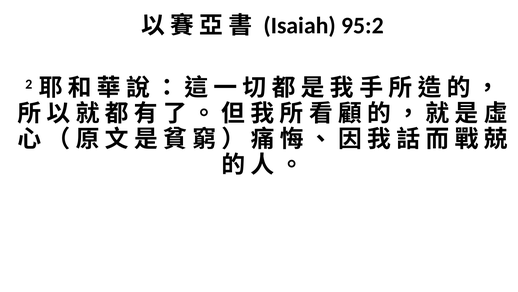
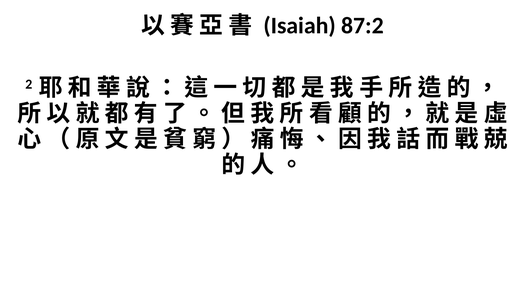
95:2: 95:2 -> 87:2 (363, 26)
